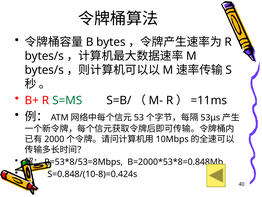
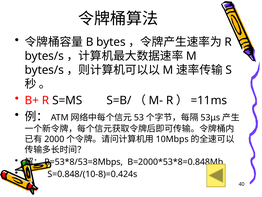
S=MS colour: green -> black (67, 100)
